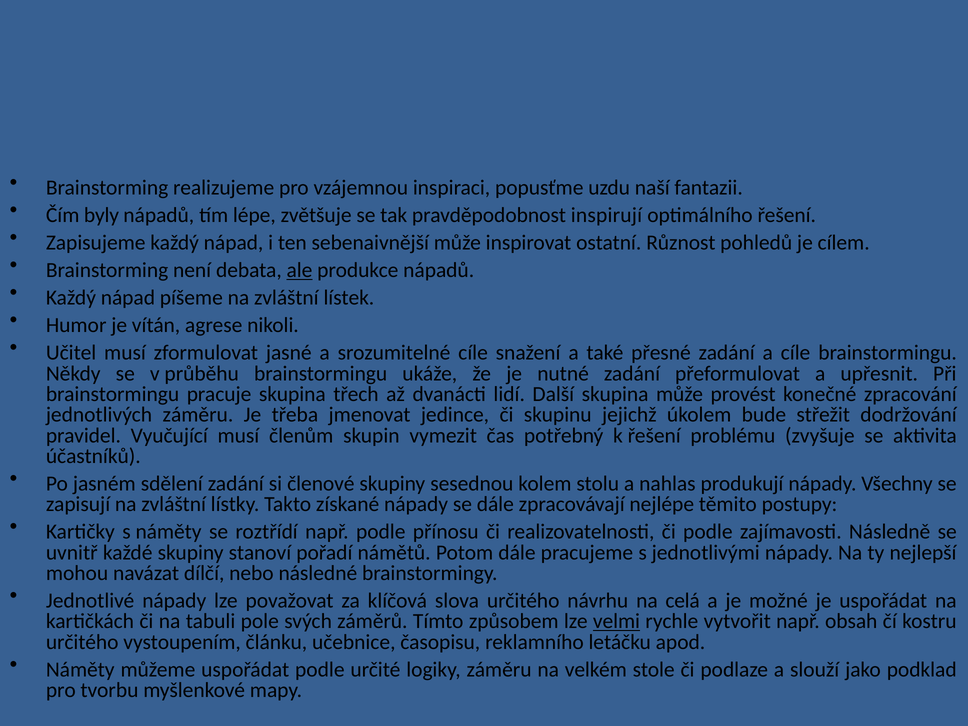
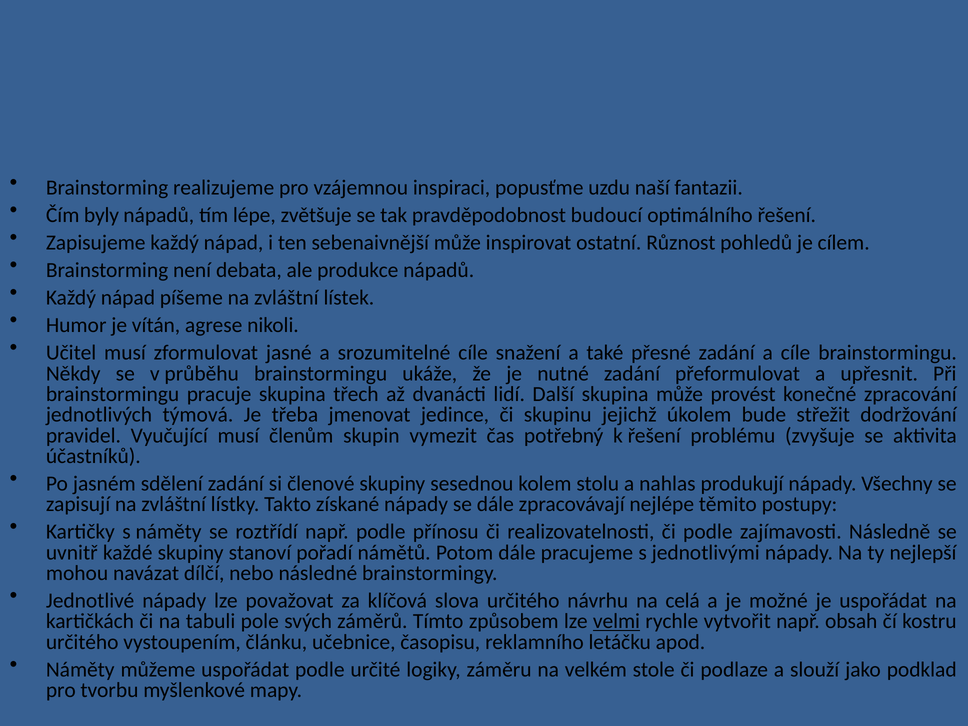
inspirují: inspirují -> budoucí (606, 215)
ale underline: present -> none (299, 270)
jednotlivých záměru: záměru -> týmová (198, 415)
